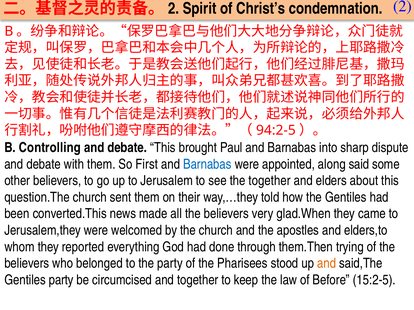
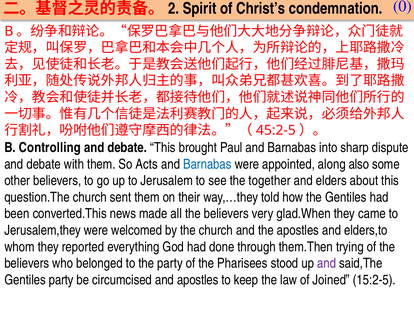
2: 2 -> 0 (403, 6)
94:2-5: 94:2-5 -> 45:2-5 (276, 131)
First: First -> Acts (147, 164)
said: said -> also (359, 164)
and colour: orange -> purple (327, 264)
and together: together -> apostles (198, 280)
Before: Before -> Joined (331, 280)
